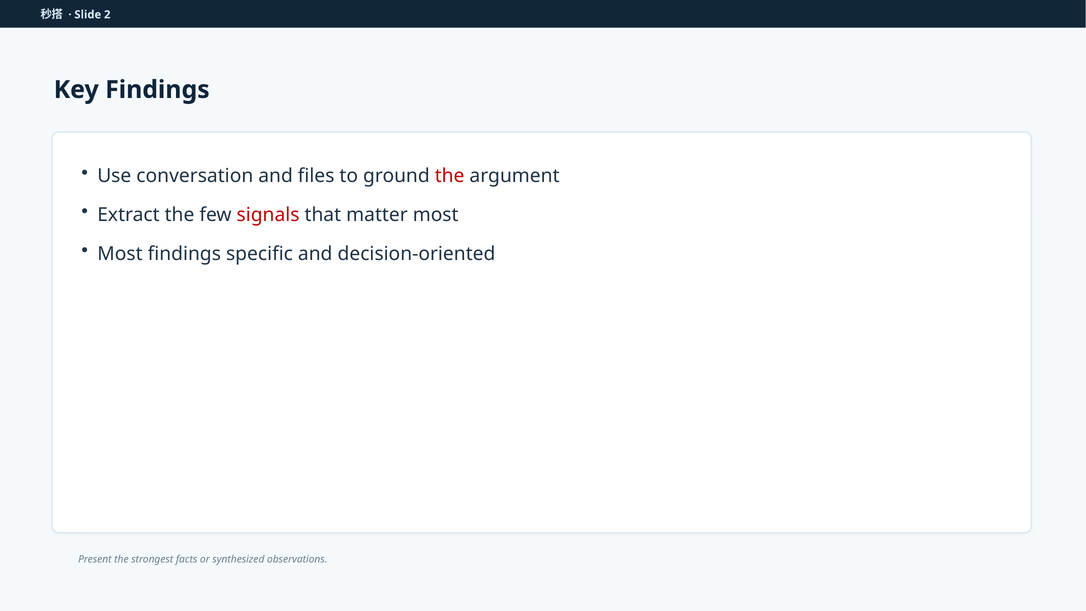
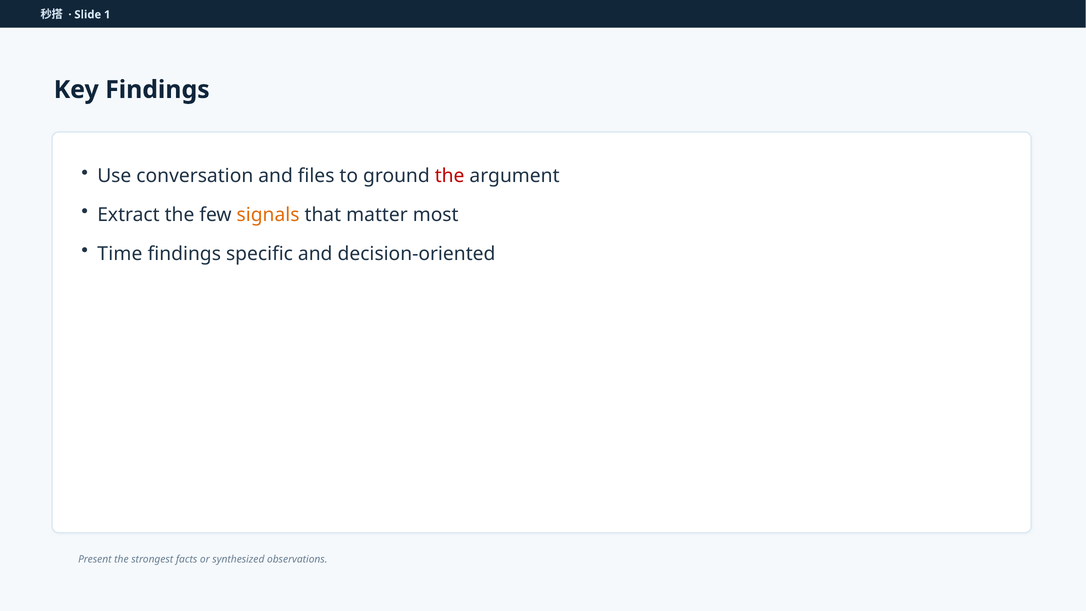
2: 2 -> 1 (107, 15)
signals colour: red -> orange (268, 215)
Most: Most -> Time (120, 254)
